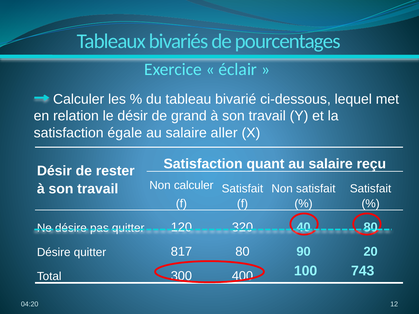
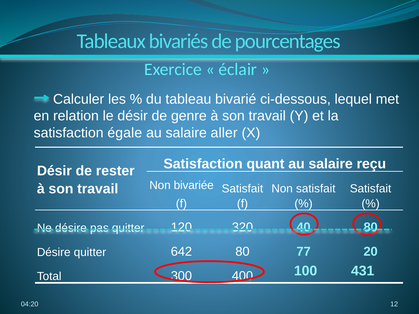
grand: grand -> genre (189, 116)
Non calculer: calculer -> bivariée (194, 185)
817: 817 -> 642 (181, 252)
90: 90 -> 77 (304, 252)
743: 743 -> 431 (363, 271)
